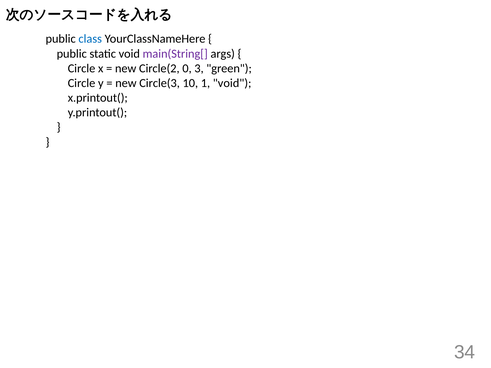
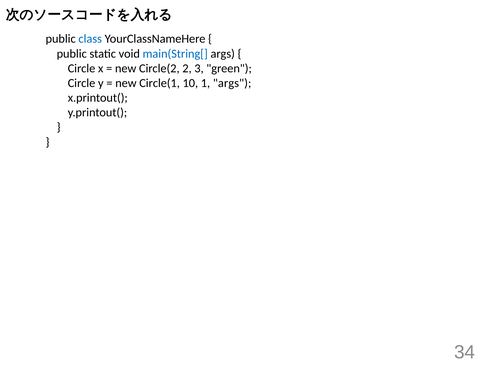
main(String[ colour: purple -> blue (175, 54)
0: 0 -> 2 (187, 68)
Circle(3: Circle(3 -> Circle(1 (160, 83)
1 void: void -> args (232, 83)
